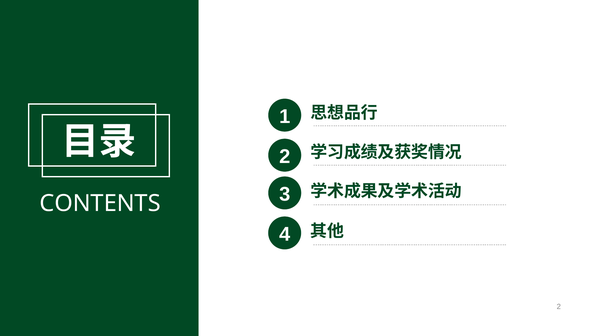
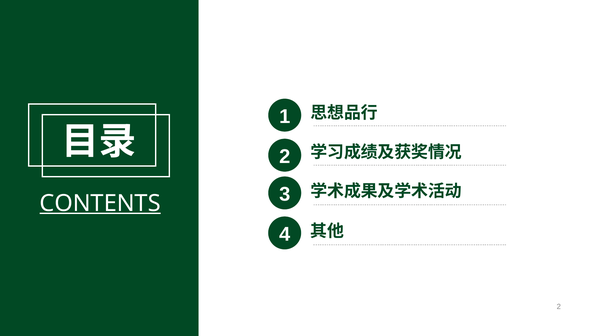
CONTENTS underline: none -> present (100, 204)
